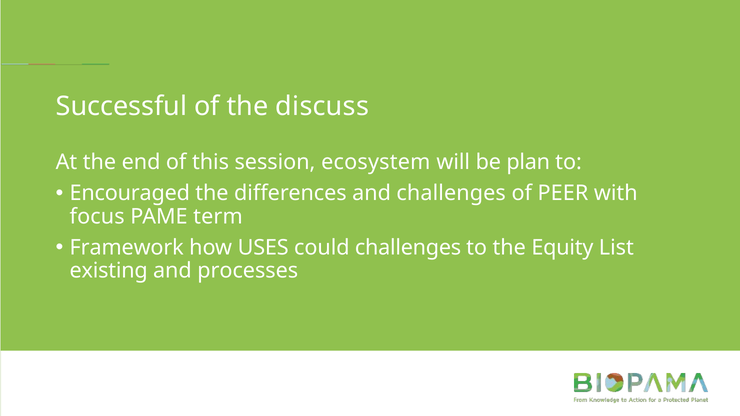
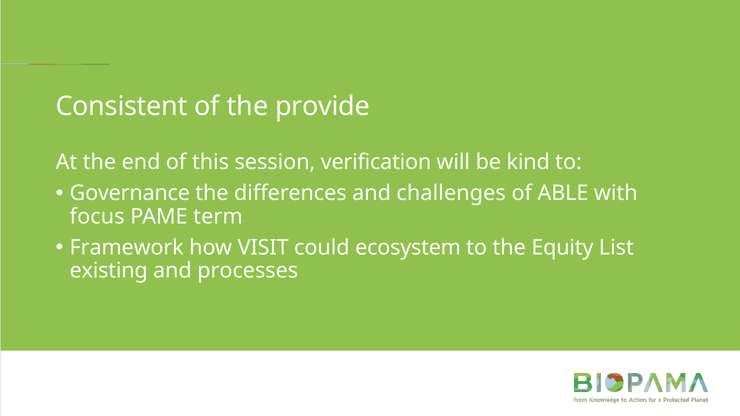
Successful: Successful -> Consistent (122, 106)
discuss: discuss -> provide (323, 106)
ecosystem: ecosystem -> verification (376, 162)
plan: plan -> kind (528, 162)
Encouraged: Encouraged -> Governance (130, 193)
PEER: PEER -> ABLE (563, 193)
USES: USES -> VISIT (263, 248)
could challenges: challenges -> ecosystem (408, 248)
